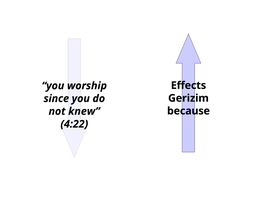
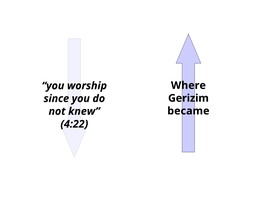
Effects: Effects -> Where (188, 85)
because: because -> became (188, 111)
